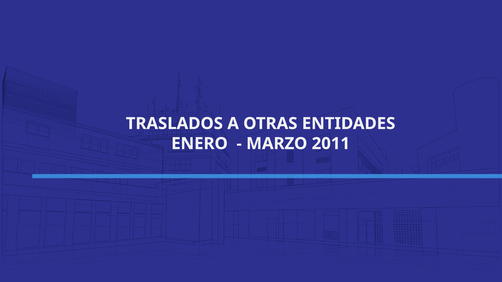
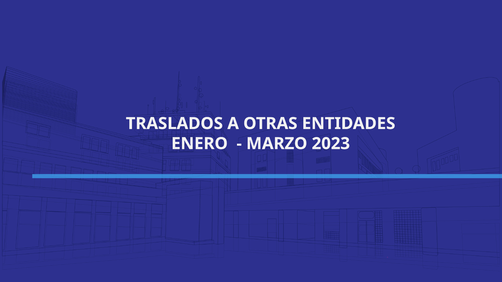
2011: 2011 -> 2023 (331, 144)
